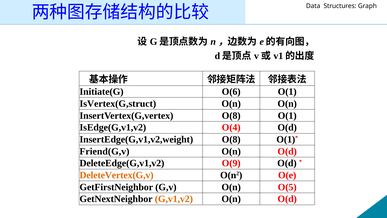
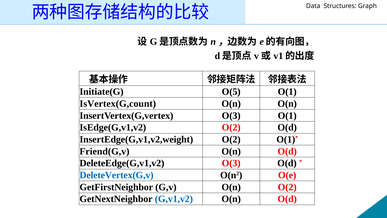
O(6: O(6 -> O(5 (231, 92)
IsVertex(G,struct: IsVertex(G,struct -> IsVertex(G,count (118, 103)
InsertVertex(G,vertex O(8: O(8 -> O(3 (231, 115)
IsEdge(G,v1,v2 O(4: O(4 -> O(2 (231, 127)
InsertEdge(G,v1,v2,weight O(8: O(8 -> O(2 (231, 139)
DeleteEdge(G,v1,v2 O(9: O(9 -> O(3 (231, 163)
DeleteVertex(G,v colour: orange -> blue (117, 175)
O(n O(5: O(5 -> O(2 (287, 187)
G,v1,v2 colour: orange -> blue (174, 199)
